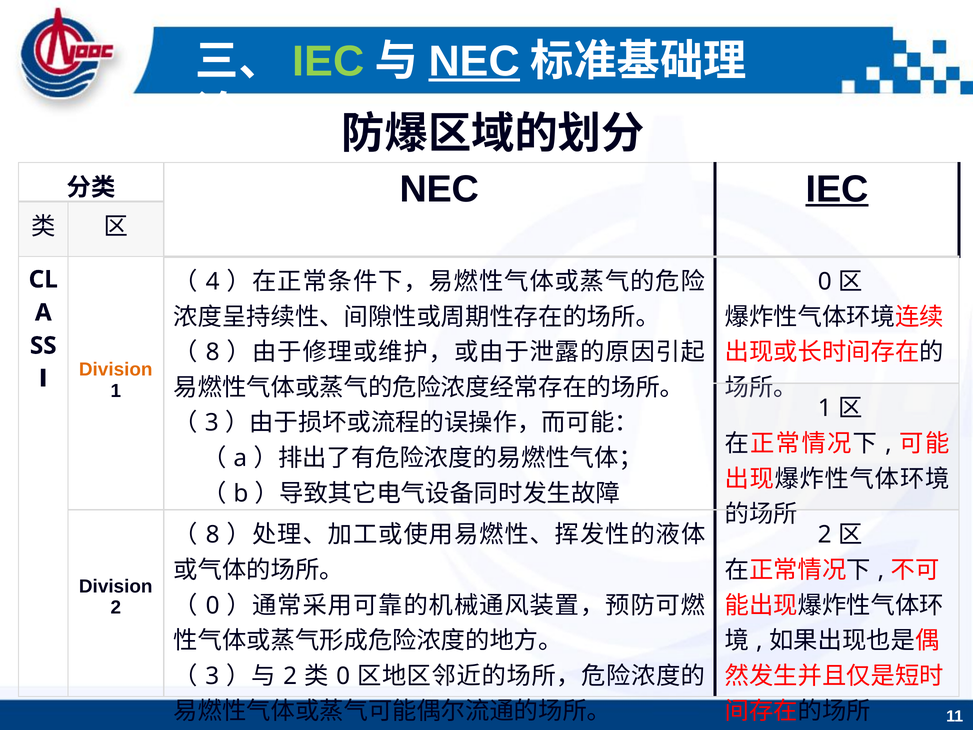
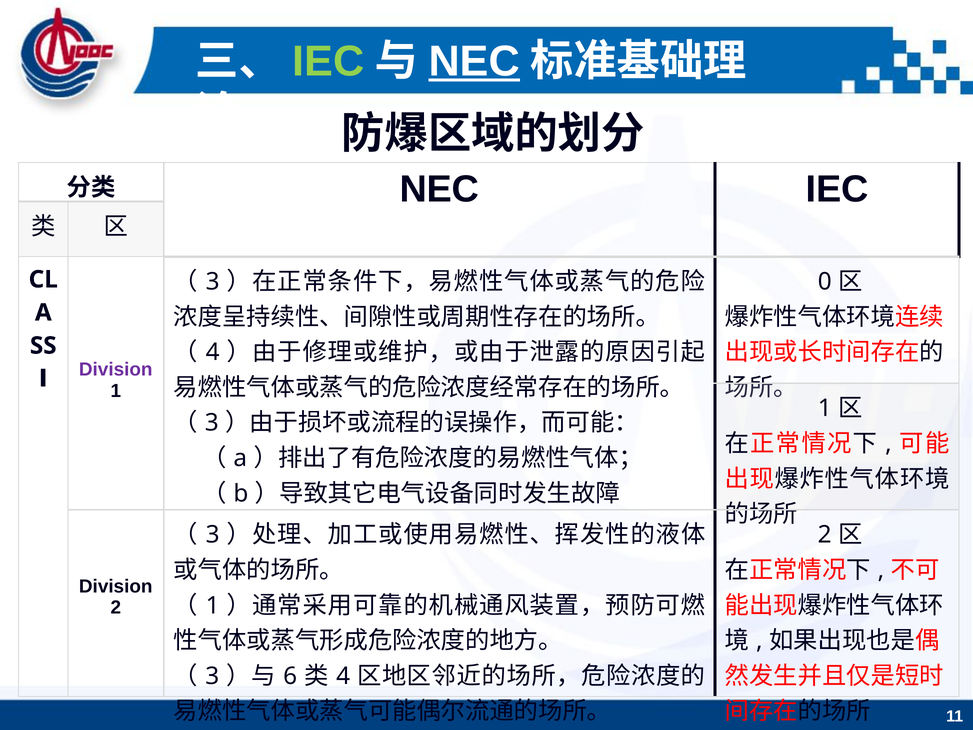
IEC underline: present -> none (837, 189)
4: 4 -> 3 (213, 282)
8: 8 -> 4 (213, 352)
Division colour: orange -> purple (116, 369)
8: 8 -> 3 (213, 535)
0: 0 -> 1 (213, 605)
2: 2 -> 6 (290, 676)
0: 0 -> 4 (343, 676)
